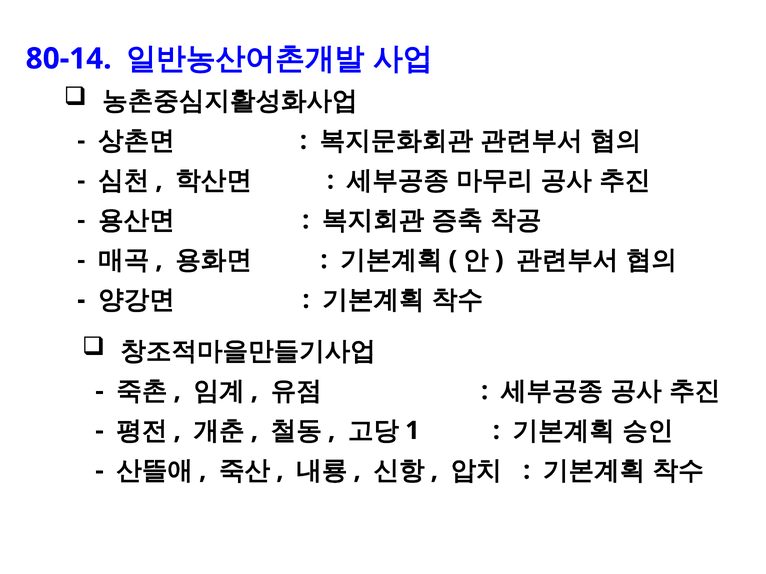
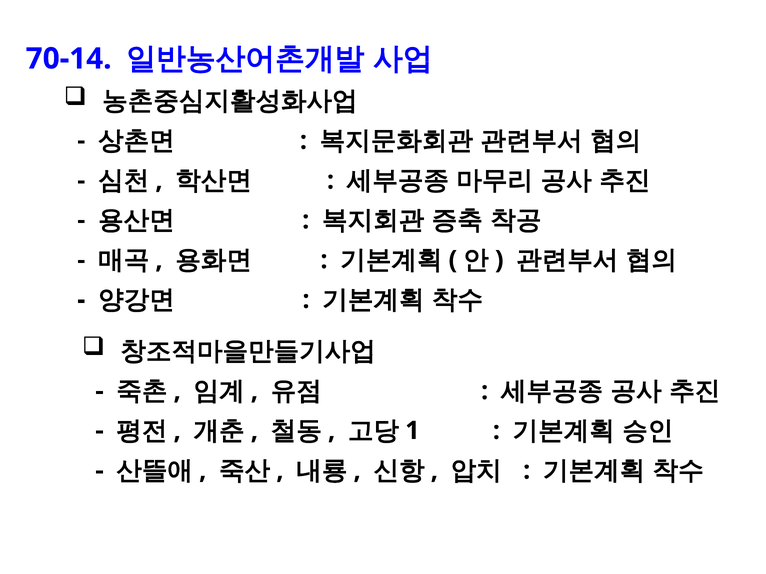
80-14: 80-14 -> 70-14 (69, 59)
